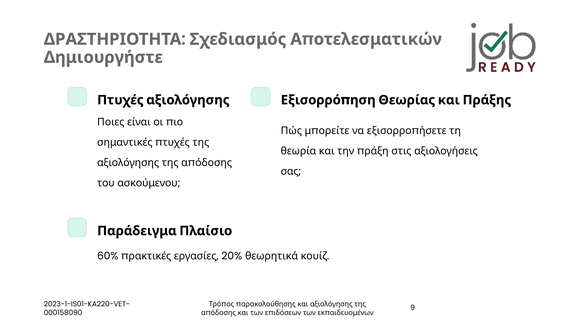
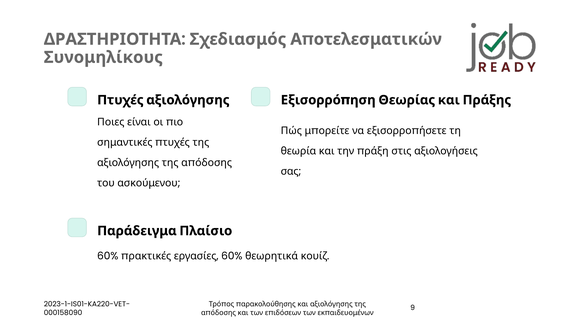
Δημιουργήστε: Δημιουργήστε -> Συνομηλίκους (103, 57)
20%: 20% -> 60% (232, 256)
